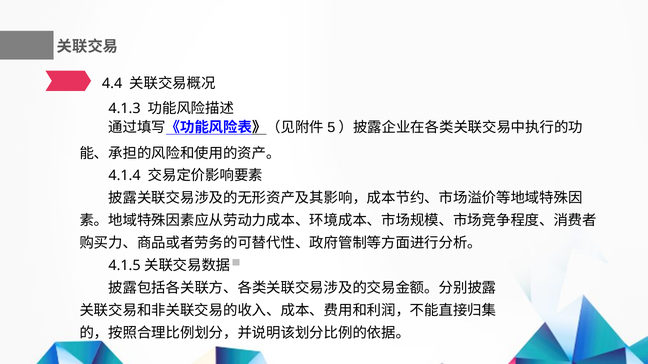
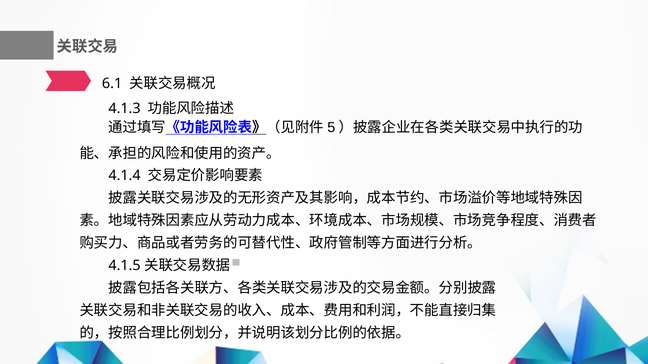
4.4: 4.4 -> 6.1 (112, 84)
